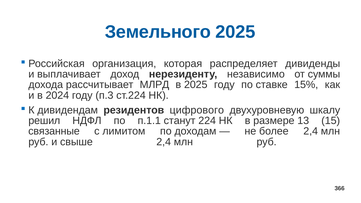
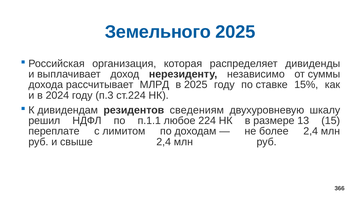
цифрового: цифрового -> сведениям (197, 110)
станут: станут -> любое (180, 121)
связанные: связанные -> переплате (54, 131)
